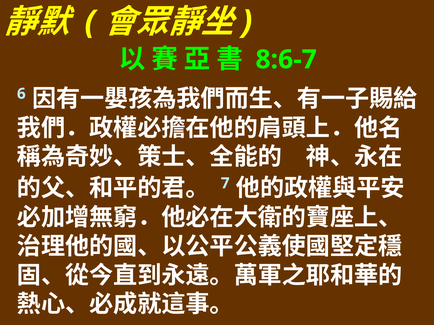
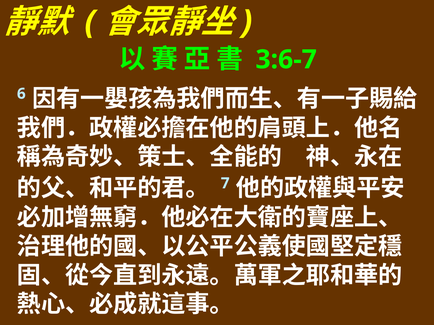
8:6-7: 8:6-7 -> 3:6-7 (286, 60)
